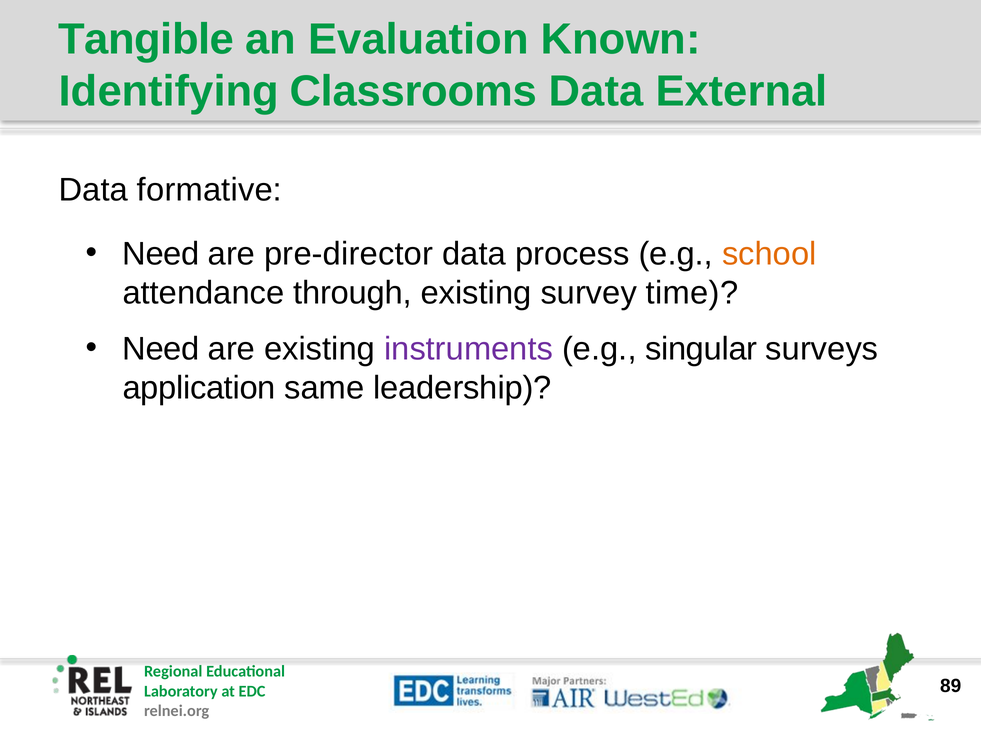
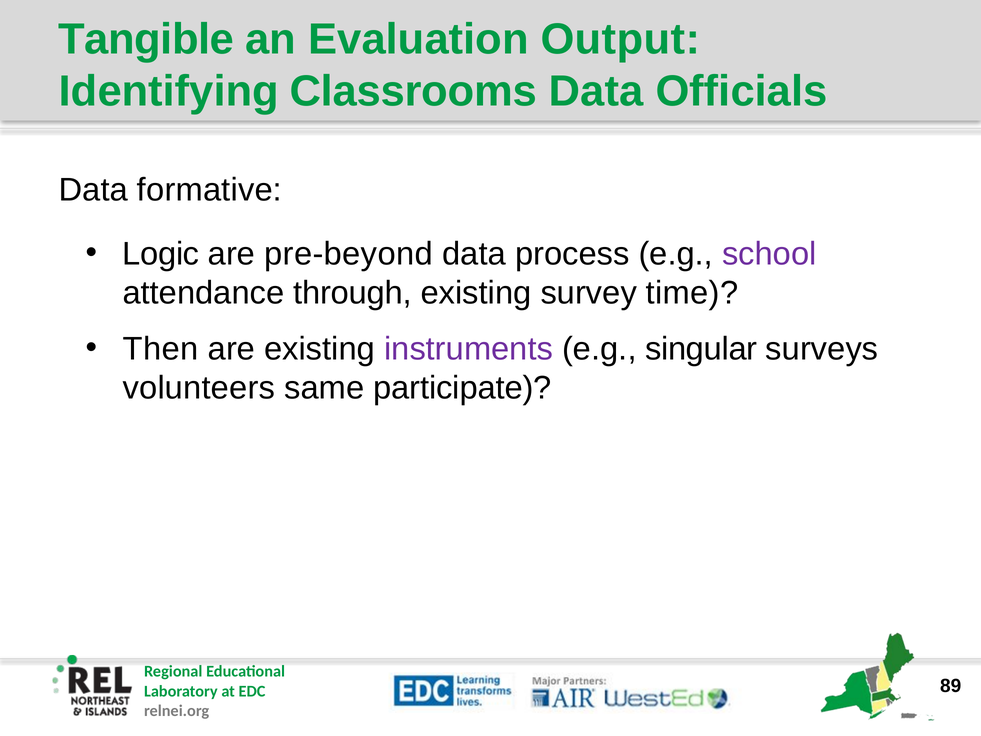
Known: Known -> Output (620, 39)
External: External -> Officials (742, 92)
Need: Need -> Logic (161, 254)
pre-director: pre-director -> pre-beyond (349, 254)
school colour: orange -> purple (769, 254)
Need: Need -> Then (161, 349)
application: application -> volunteers (199, 388)
leadership: leadership -> participate (462, 388)
